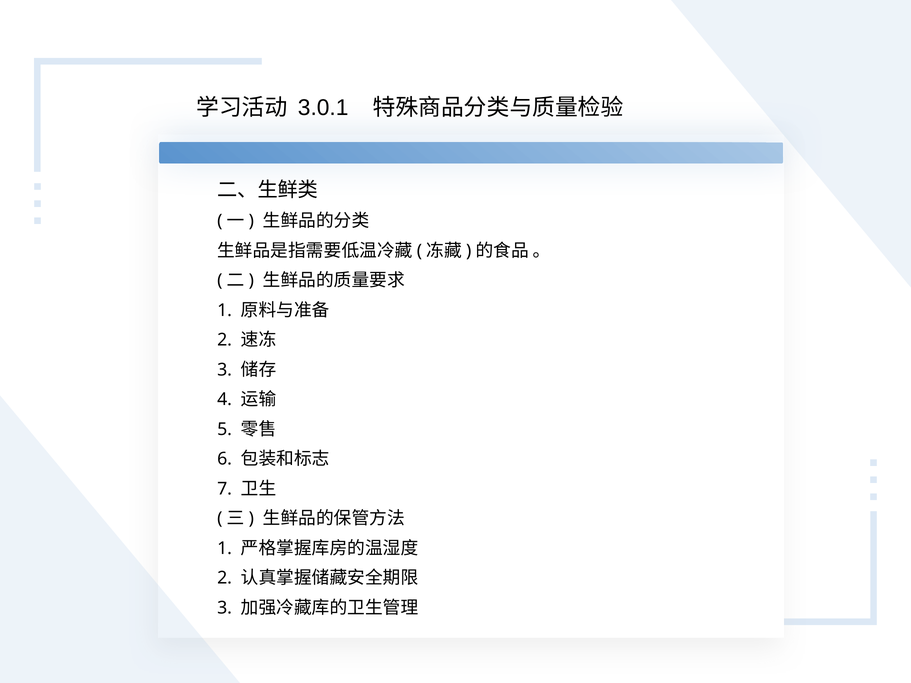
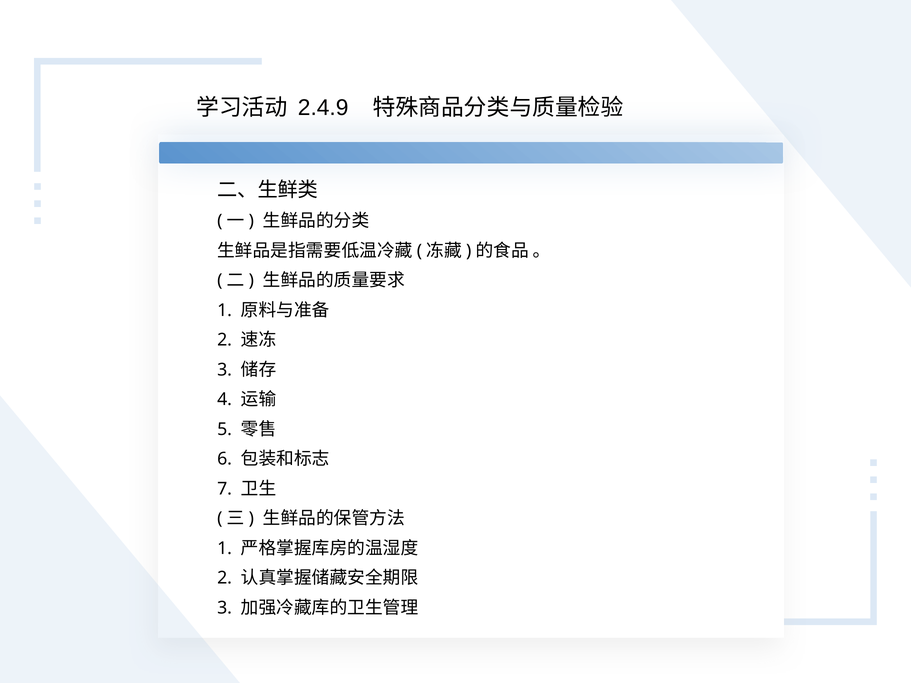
3.0.1: 3.0.1 -> 2.4.9 (323, 108)
